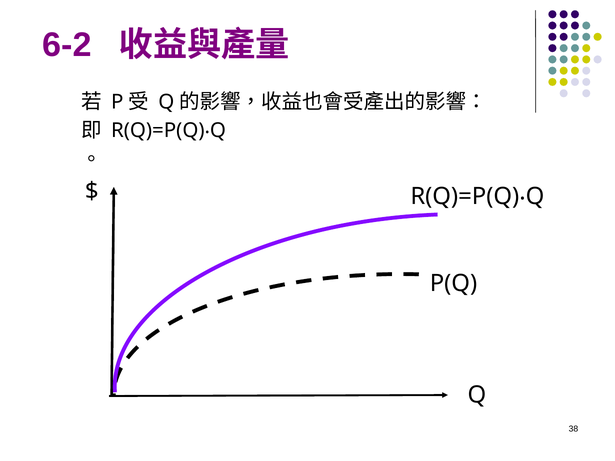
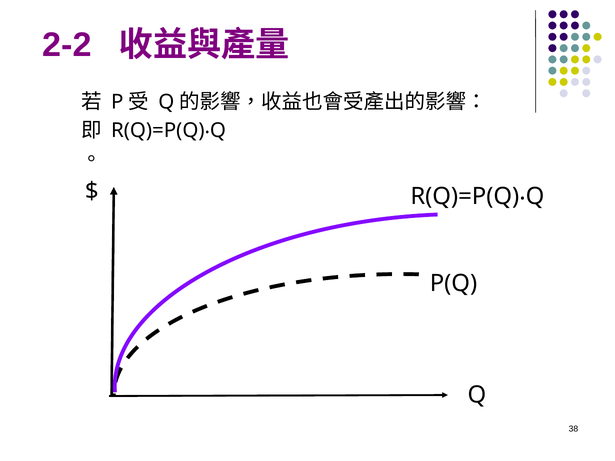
6-2: 6-2 -> 2-2 (67, 45)
